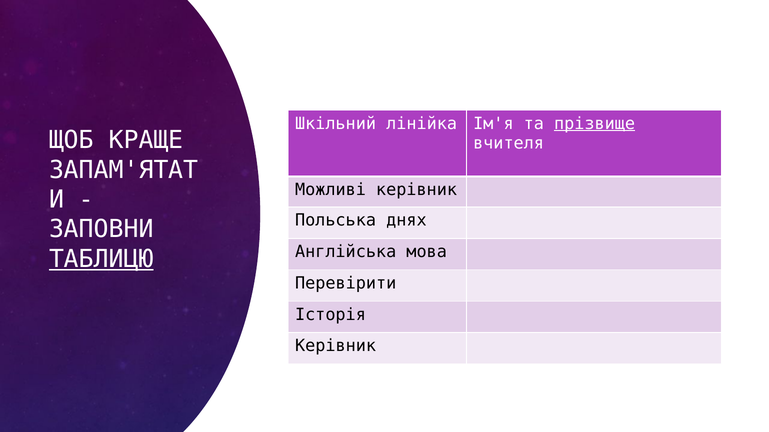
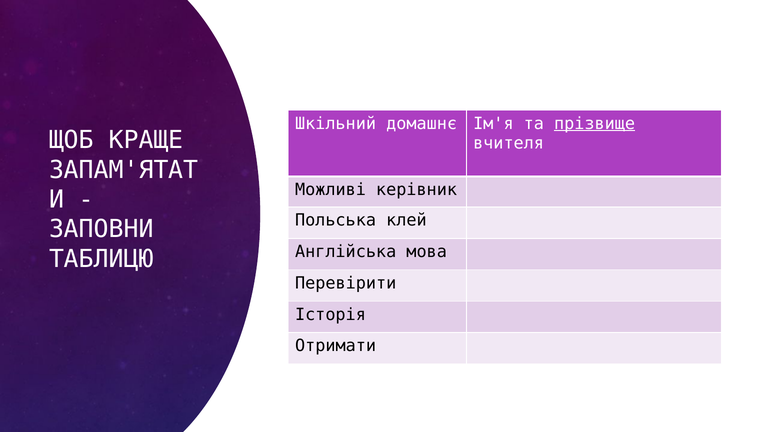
лінійка: лінійка -> домашнє (422, 124)
днях: днях -> клей (406, 221)
ТАБЛИЦЮ underline: present -> none (101, 259)
Керівник: Керівник -> Отримати (336, 346)
